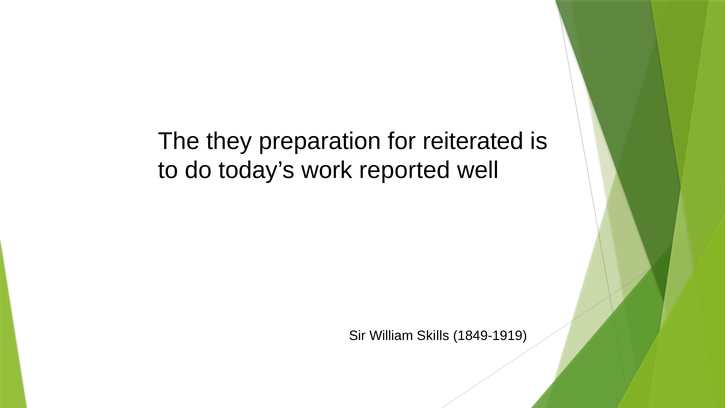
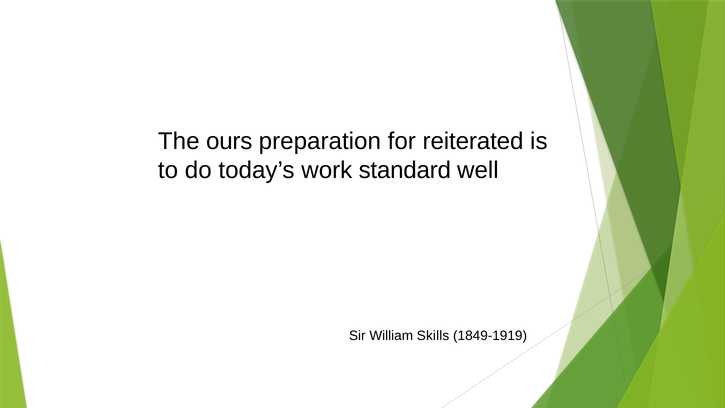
they: they -> ours (229, 141)
reported: reported -> standard (405, 170)
